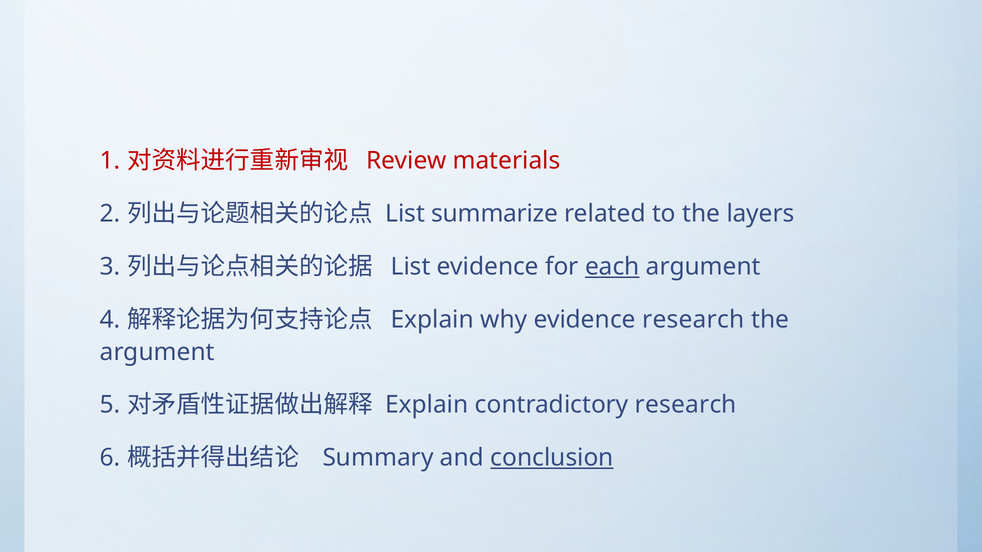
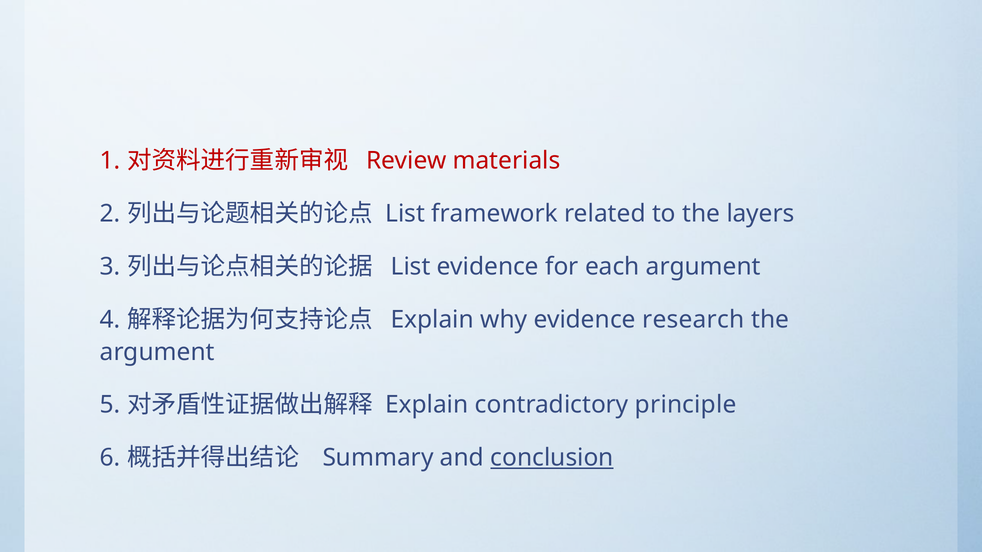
summarize: summarize -> framework (495, 214)
each underline: present -> none (612, 267)
contradictory research: research -> principle (686, 405)
